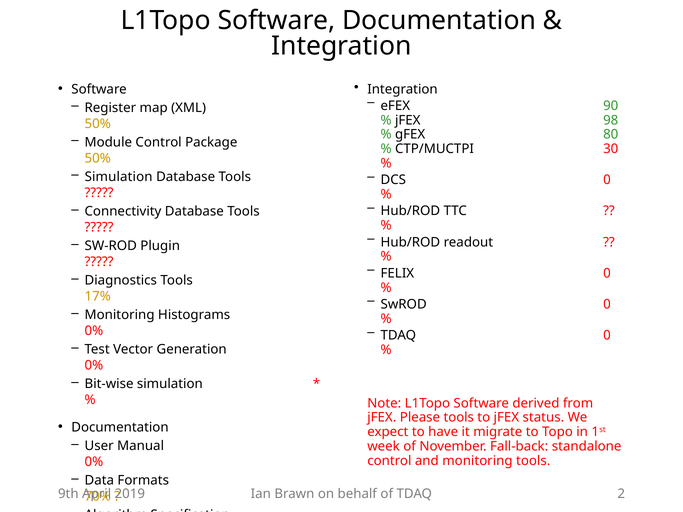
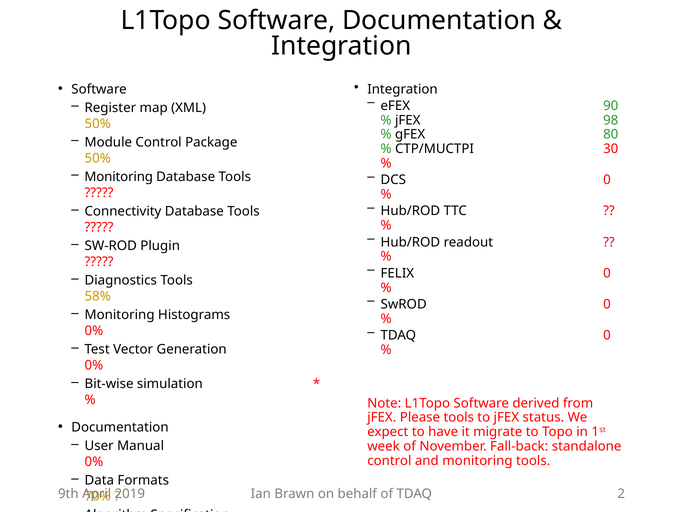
Simulation: Simulation -> Monitoring (119, 177)
17%: 17% -> 58% (98, 296)
